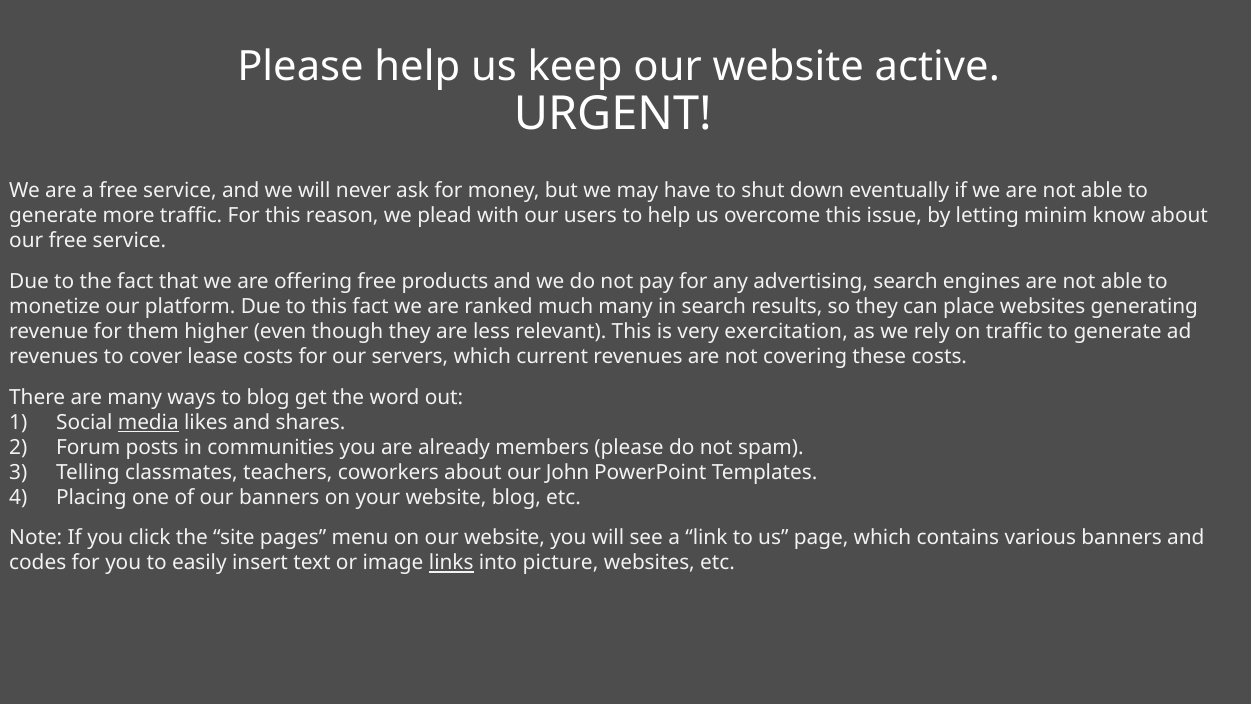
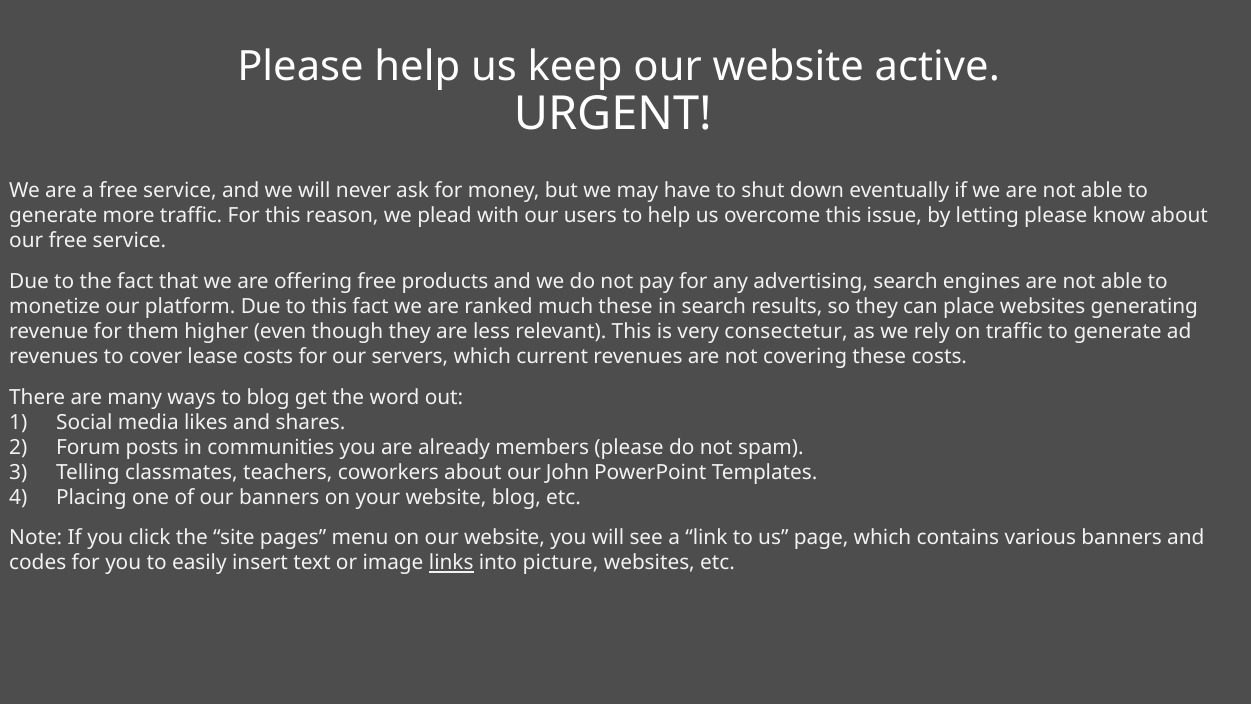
letting minim: minim -> please (1056, 216)
much many: many -> these (626, 306)
exercitation: exercitation -> consectetur (786, 331)
media underline: present -> none (148, 422)
